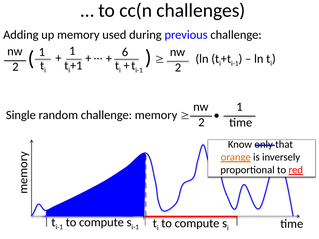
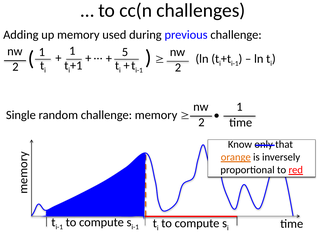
6: 6 -> 5 (125, 52)
